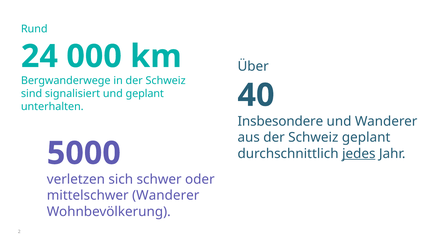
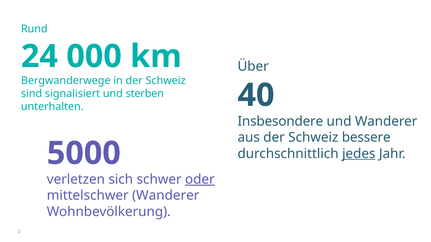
und geplant: geplant -> sterben (145, 94)
Schweiz geplant: geplant -> bessere (366, 138)
oder underline: none -> present (200, 180)
